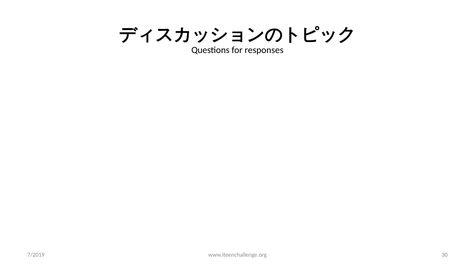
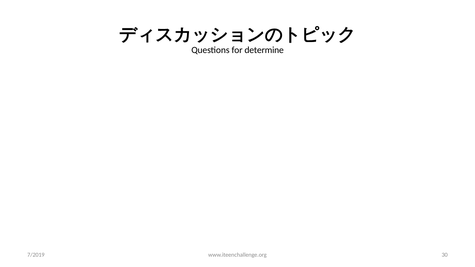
responses: responses -> determine (264, 50)
